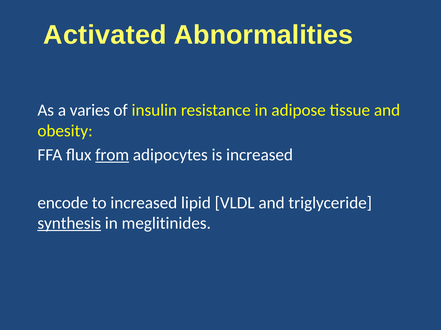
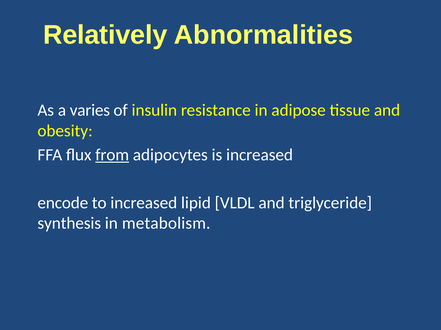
Activated: Activated -> Relatively (105, 35)
synthesis underline: present -> none (69, 224)
meglitinides: meglitinides -> metabolism (166, 224)
